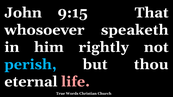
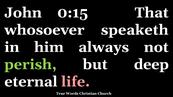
9:15: 9:15 -> 0:15 (73, 13)
rightly: rightly -> always (104, 47)
perish colour: light blue -> light green (30, 65)
thou: thou -> deep (151, 65)
